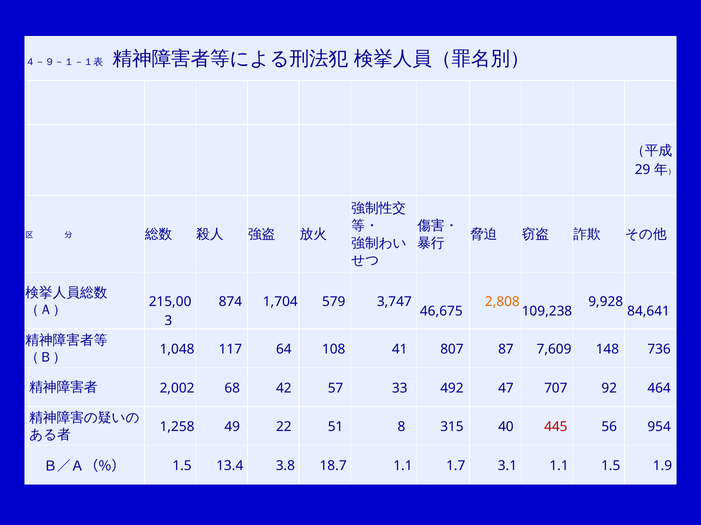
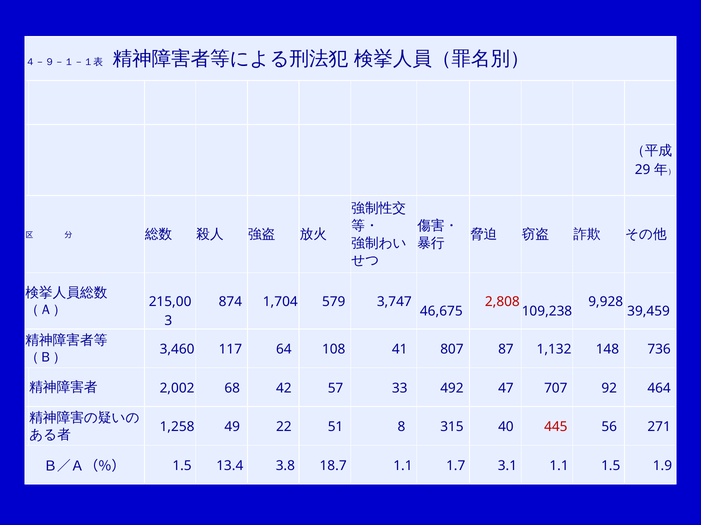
2,808 colour: orange -> red (502, 302)
84,641: 84,641 -> 39,459 (649, 312)
1,048: 1,048 -> 3,460 (177, 350)
7,609: 7,609 -> 1,132 (554, 350)
954: 954 -> 271 (659, 428)
